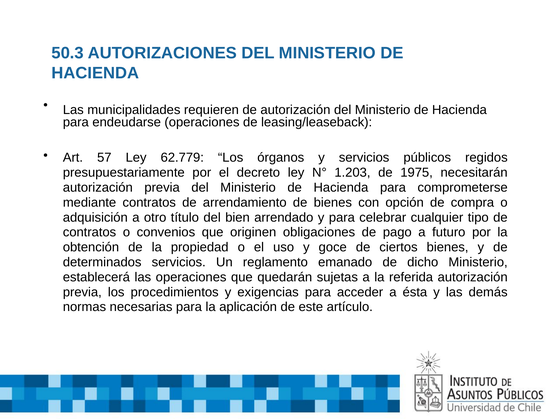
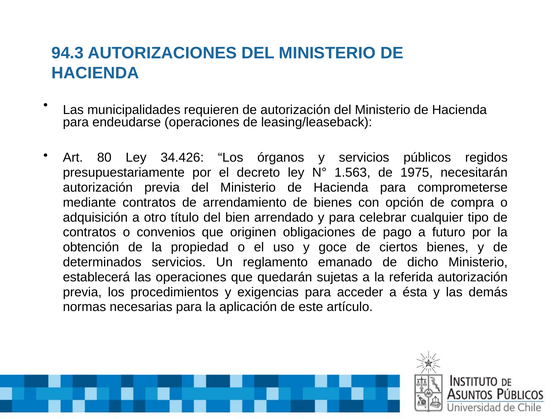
50.3: 50.3 -> 94.3 (68, 53)
57: 57 -> 80 (104, 158)
62.779: 62.779 -> 34.426 (182, 158)
1.203: 1.203 -> 1.563 (352, 173)
